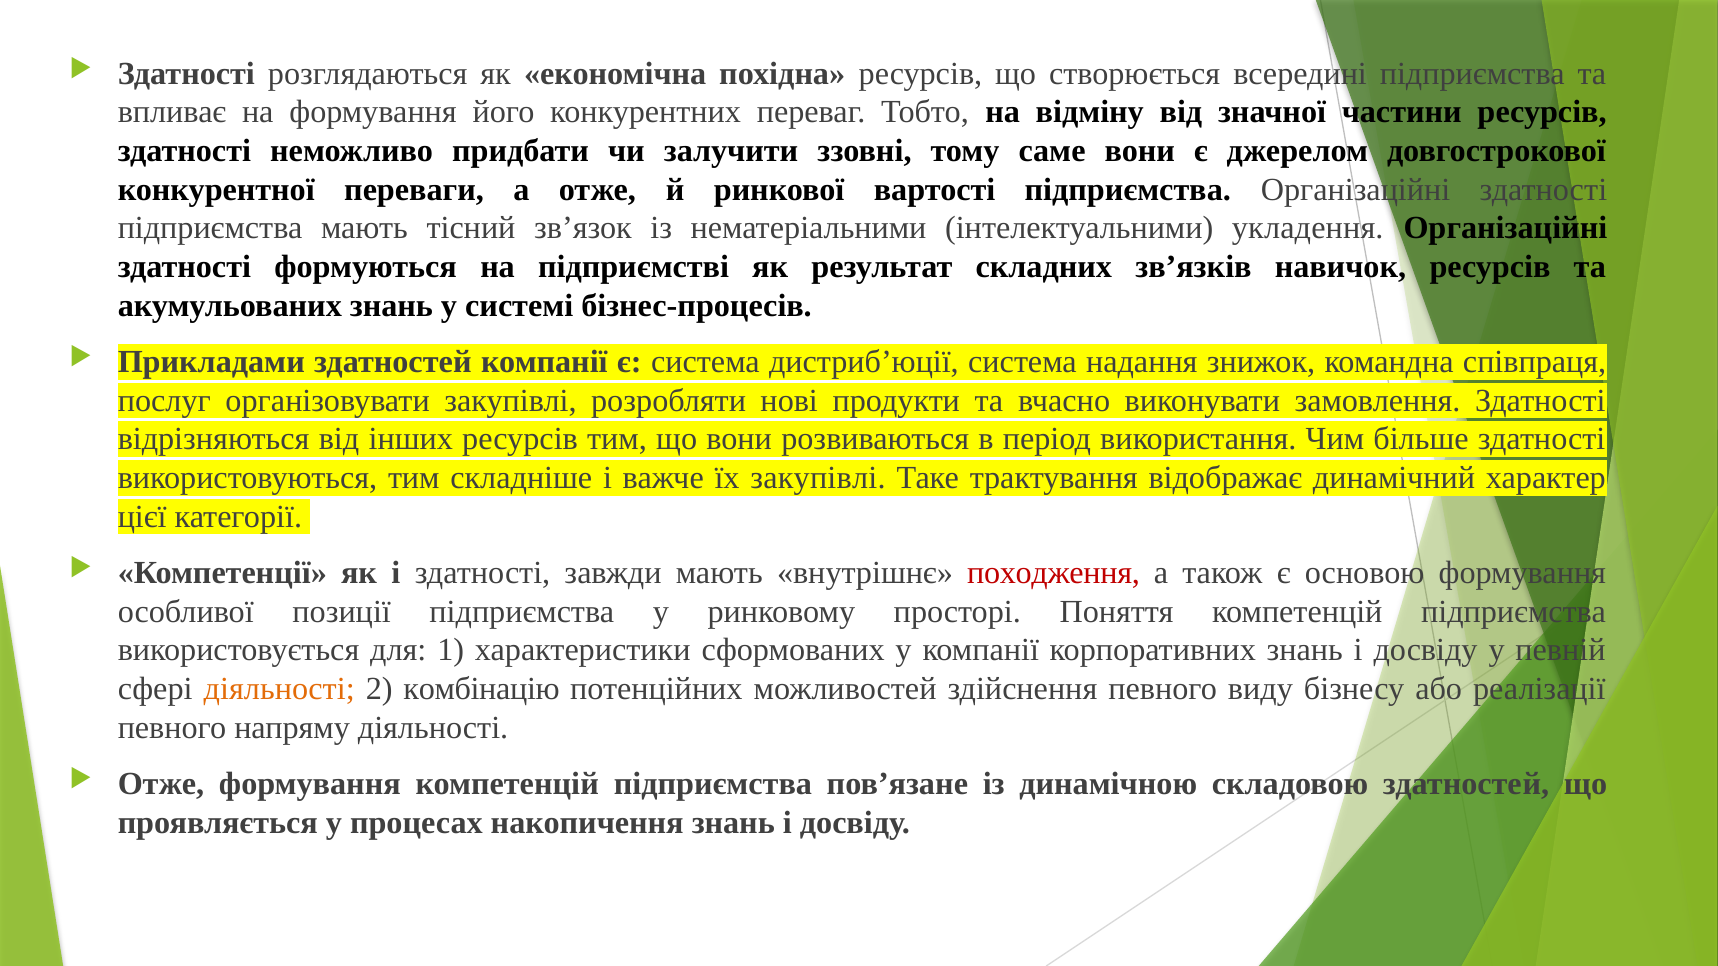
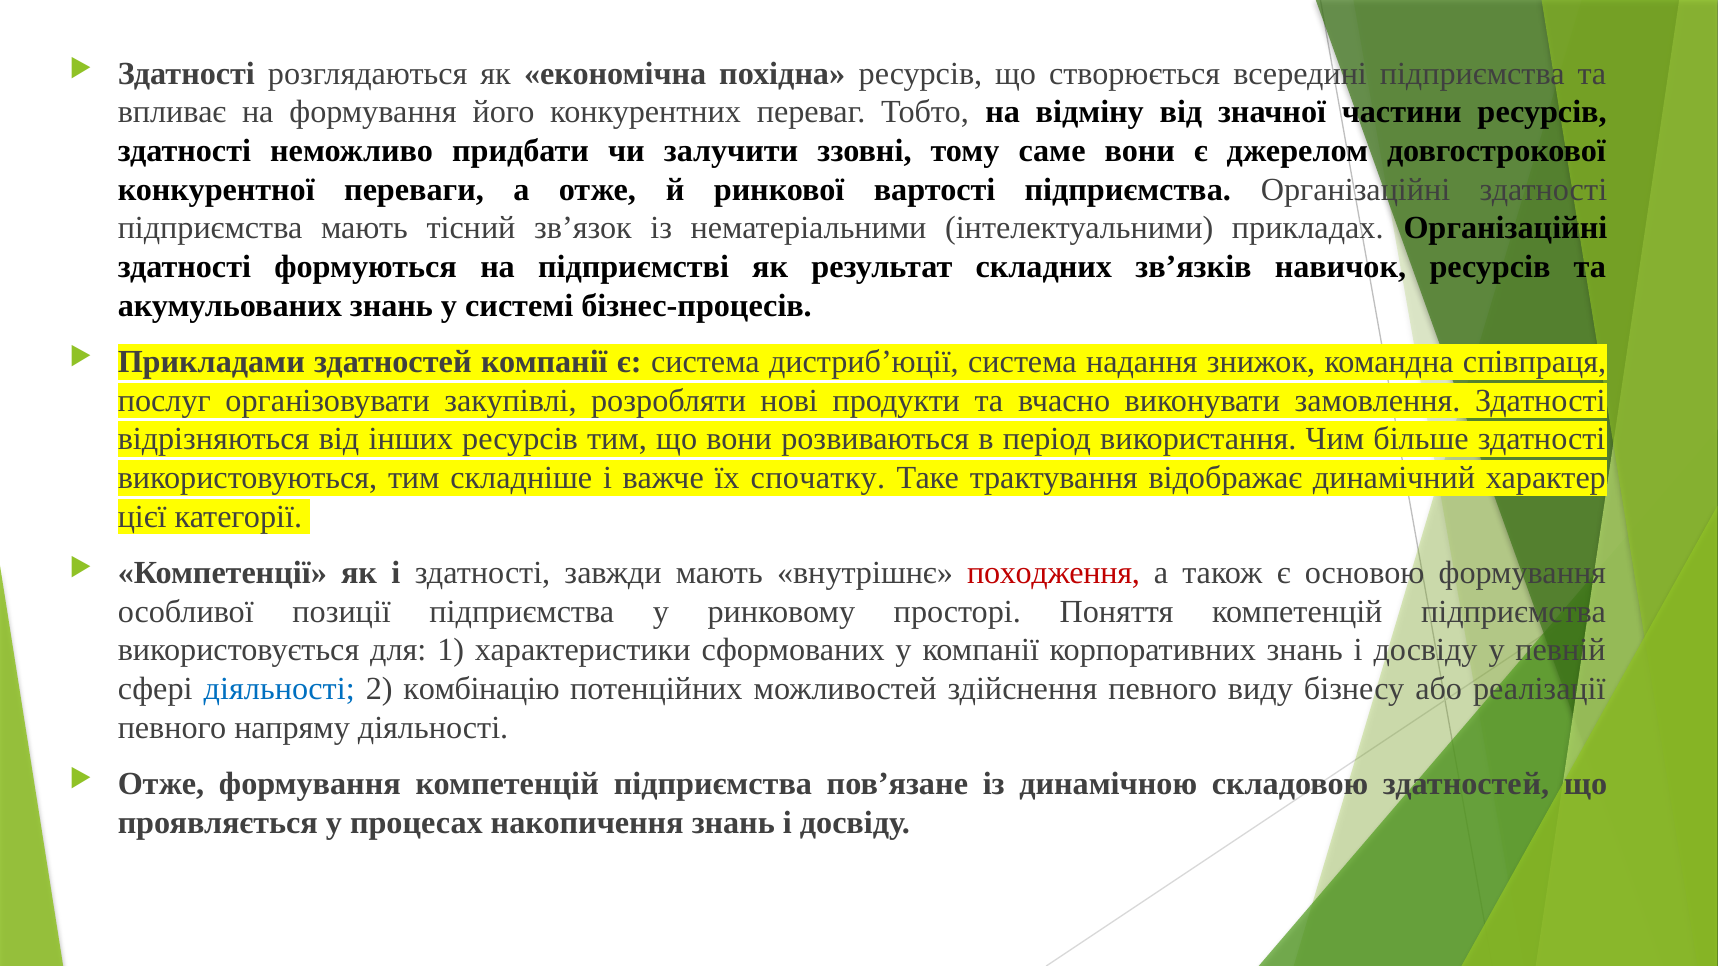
укладення: укладення -> прикладах (1308, 228)
їх закупівлі: закупівлі -> спочатку (818, 478)
діяльності colour: orange -> blue (279, 689)
